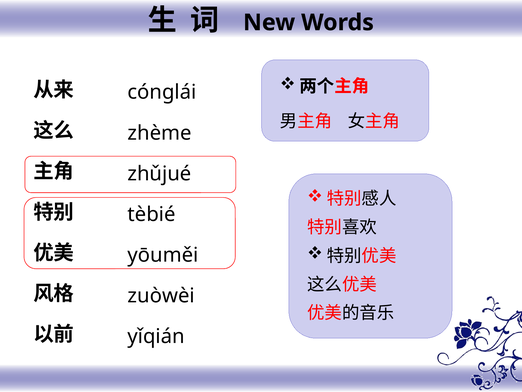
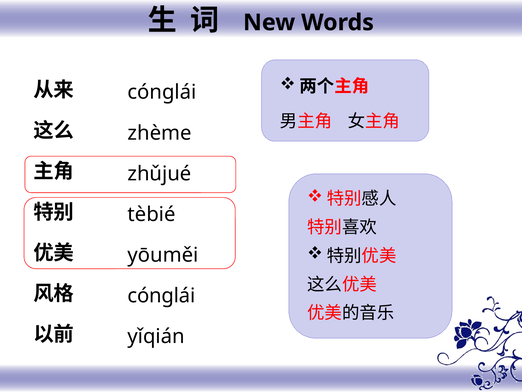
zuòwèi: zuòwèi -> cónglái (161, 295)
